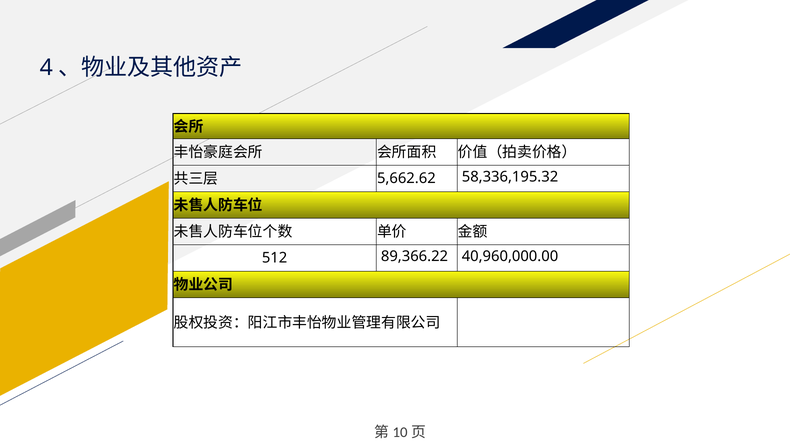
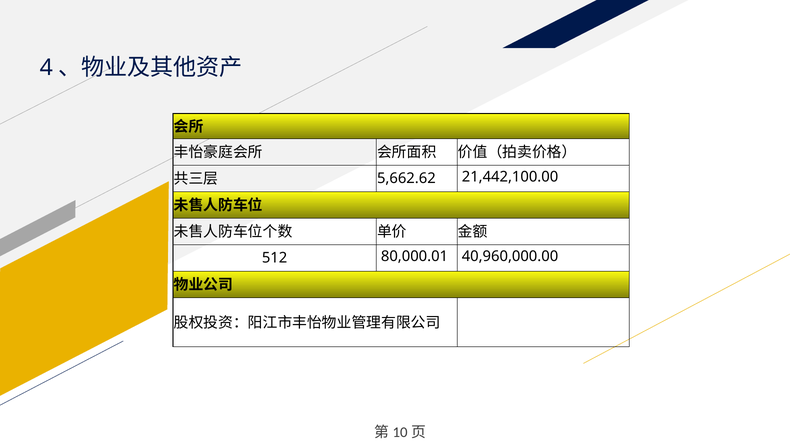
58,336,195.32: 58,336,195.32 -> 21,442,100.00 (510, 177)
89,366.22: 89,366.22 -> 80,000.01 (415, 257)
